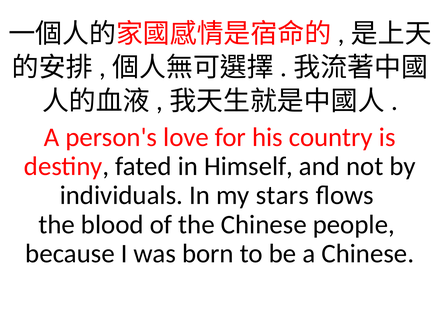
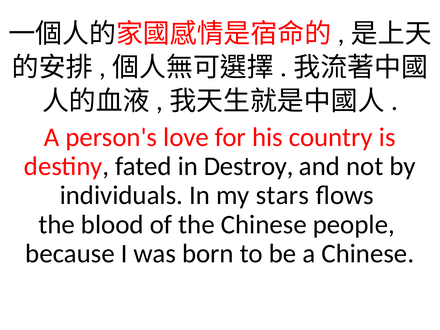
Himself: Himself -> Destroy (249, 166)
